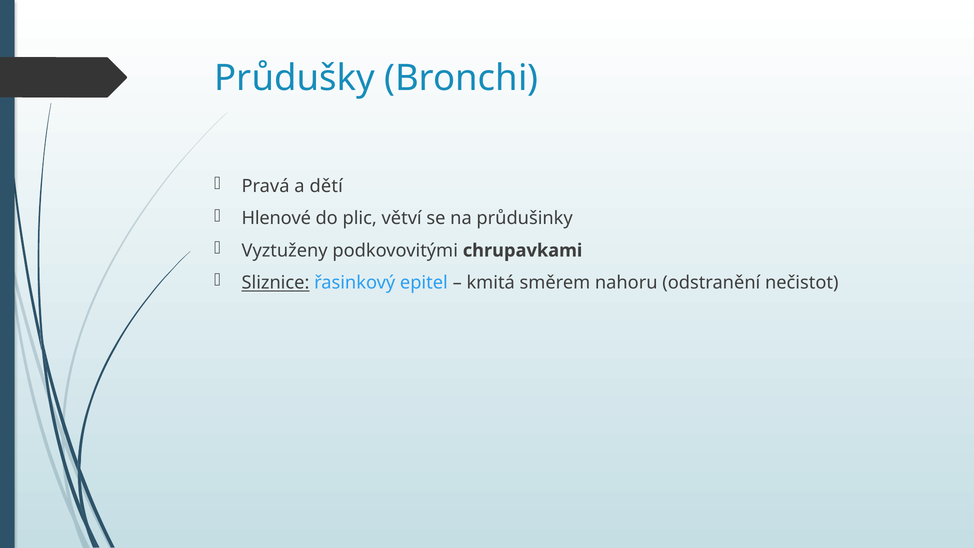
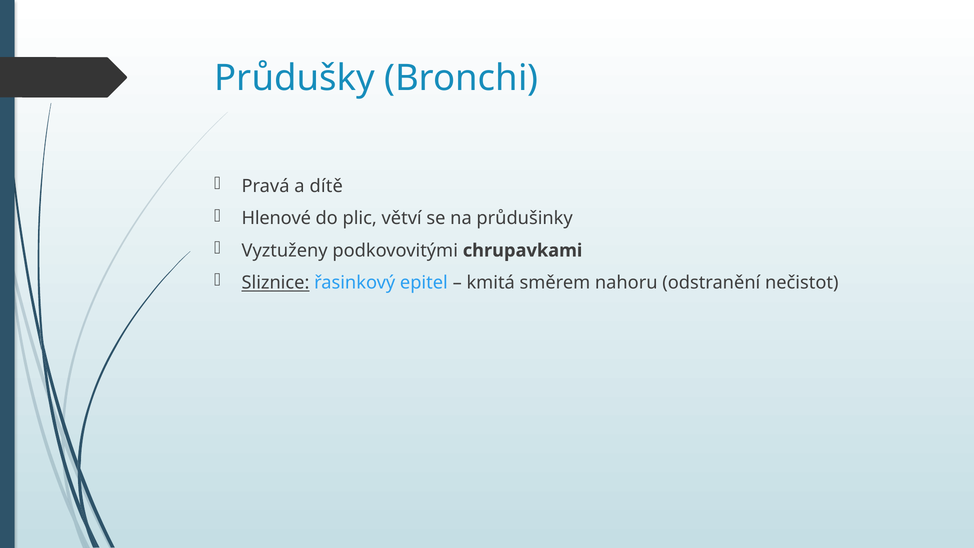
dětí: dětí -> dítě (326, 186)
